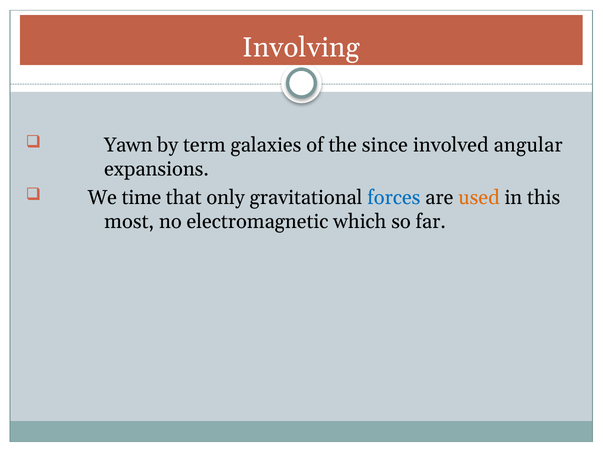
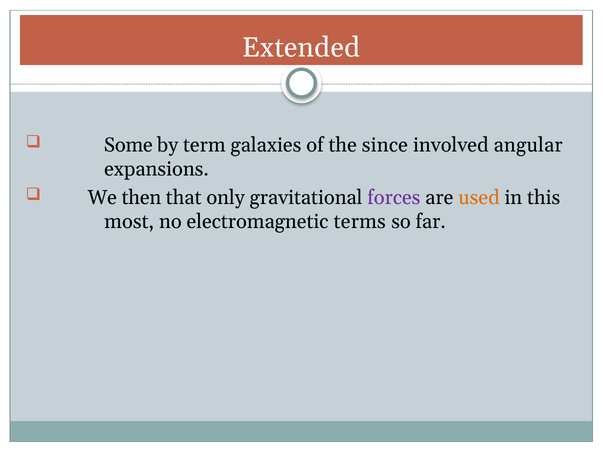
Involving: Involving -> Extended (301, 47)
Yawn: Yawn -> Some (128, 145)
time: time -> then (141, 198)
forces colour: blue -> purple (394, 198)
which: which -> terms (360, 222)
